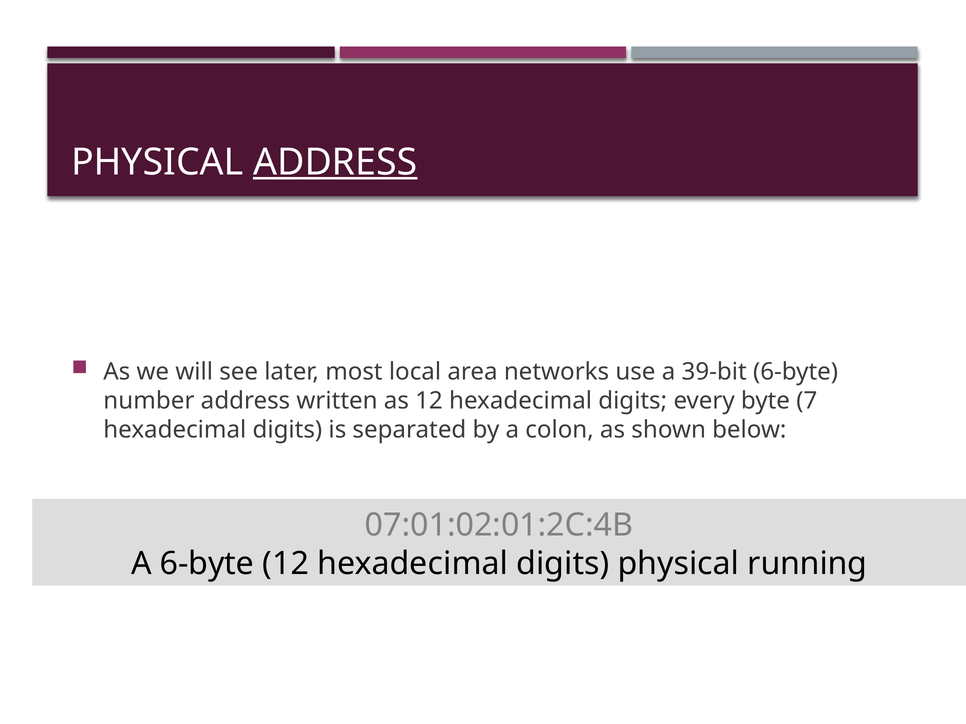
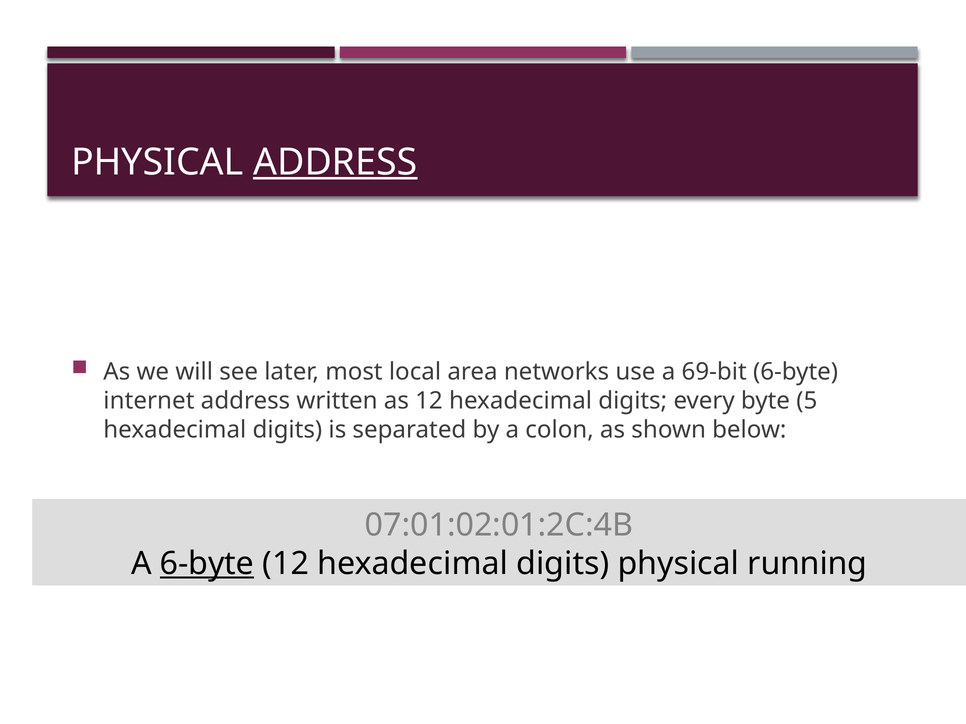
39-bit: 39-bit -> 69-bit (714, 372)
number: number -> internet (149, 401)
7: 7 -> 5 (807, 401)
6-byte underline: none -> present (207, 564)
